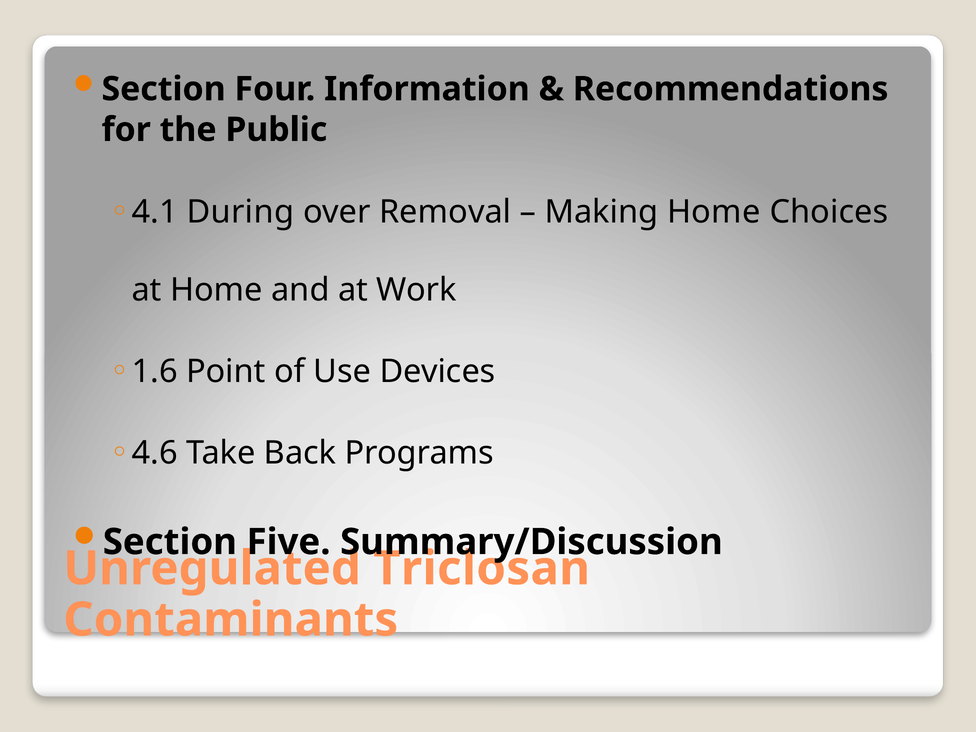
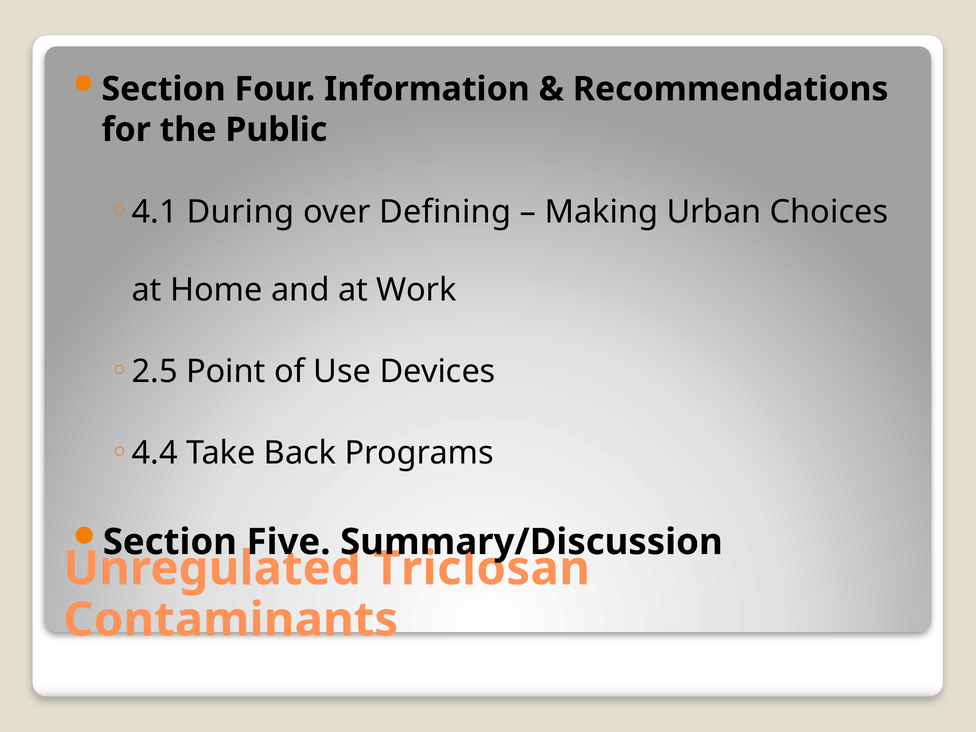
Removal: Removal -> Defining (445, 212)
Making Home: Home -> Urban (714, 212)
1.6: 1.6 -> 2.5 (155, 371)
4.6: 4.6 -> 4.4 (155, 453)
